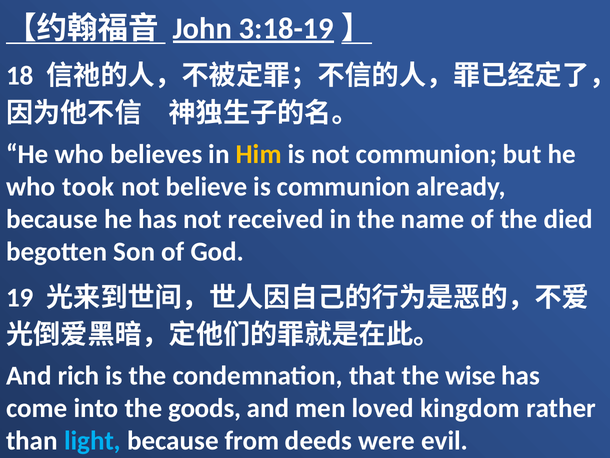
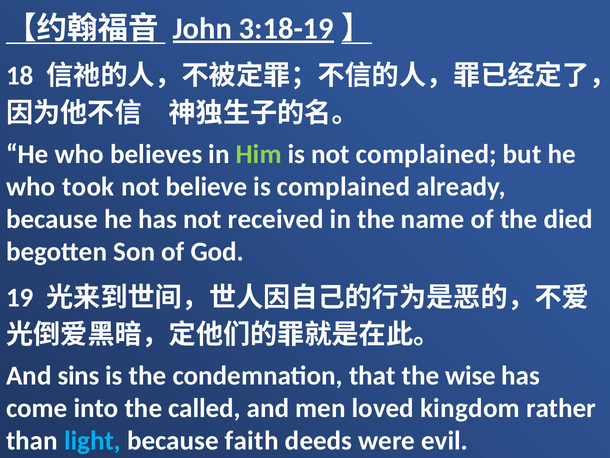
Him colour: yellow -> light green (259, 154)
not communion: communion -> complained (426, 154)
is communion: communion -> complained (344, 187)
rich: rich -> sins (79, 375)
goods: goods -> called (204, 408)
from: from -> faith (252, 440)
